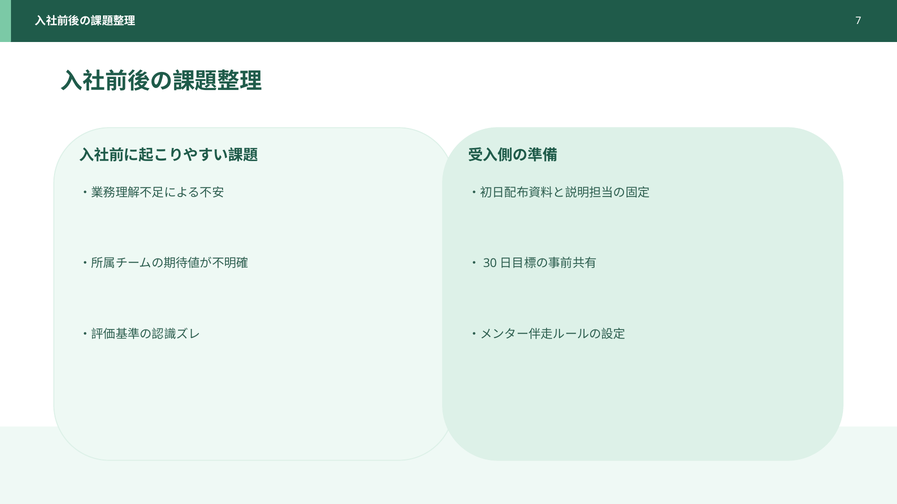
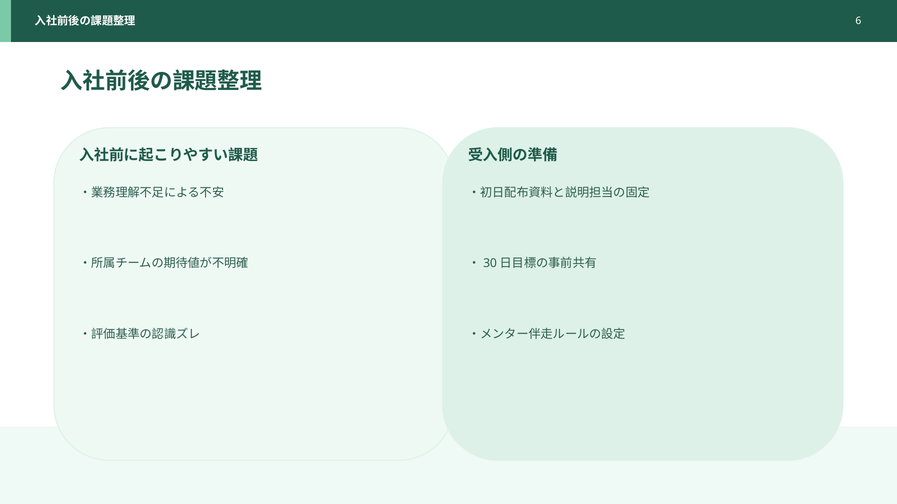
7: 7 -> 6 (858, 21)
